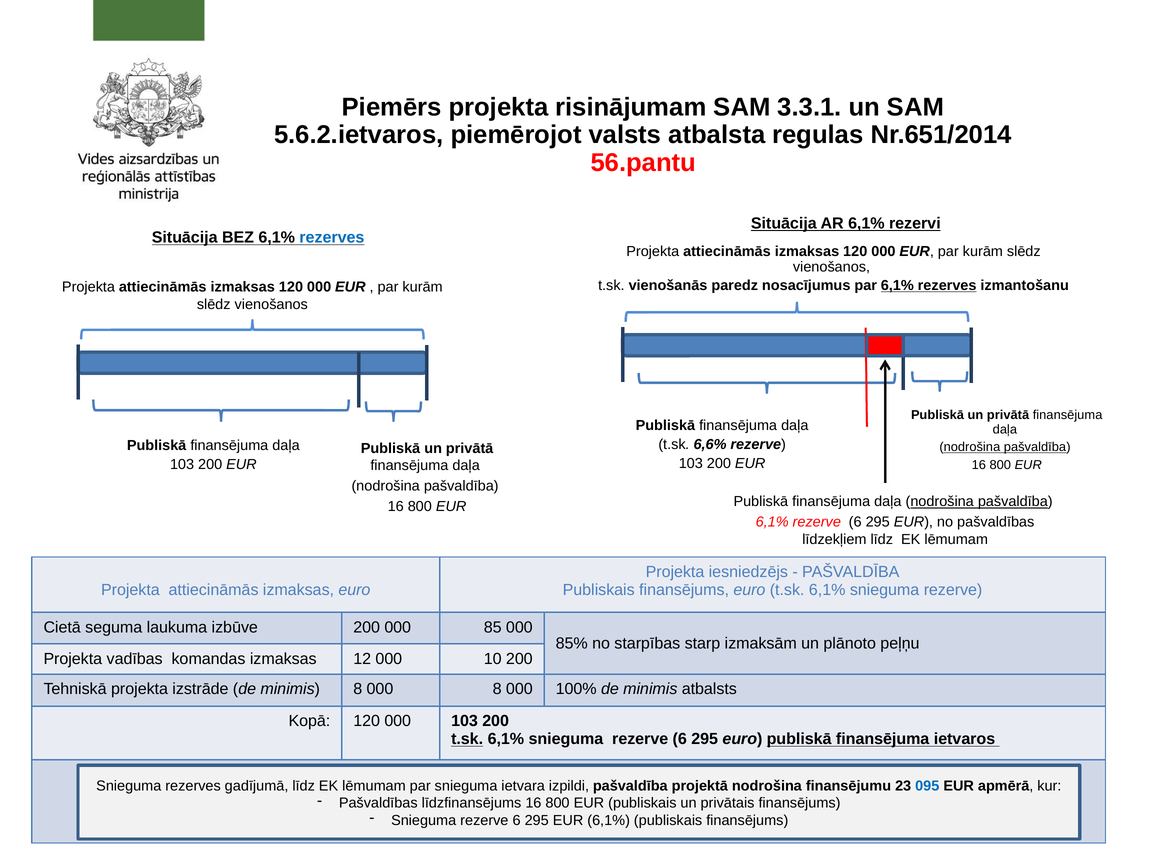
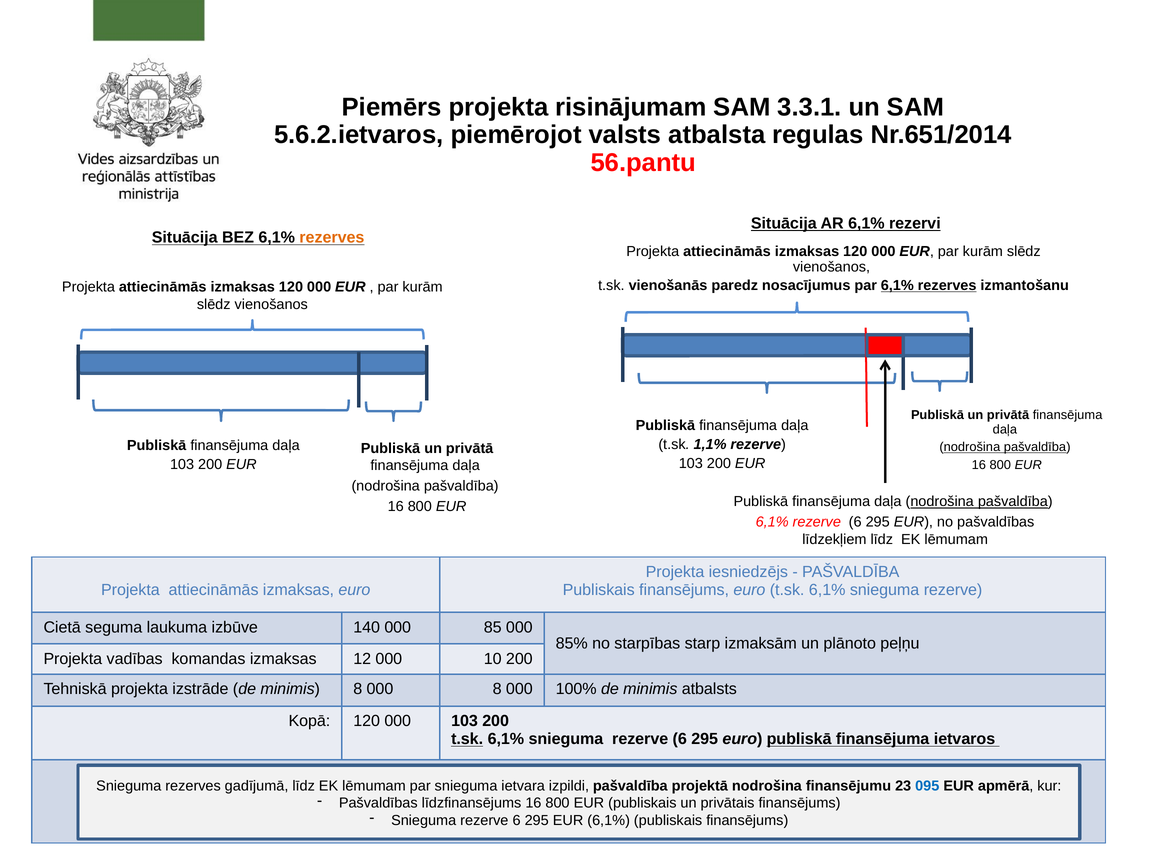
rezerves colour: blue -> orange (332, 238)
6,6%: 6,6% -> 1,1% (710, 444)
izbūve 200: 200 -> 140 (367, 627)
